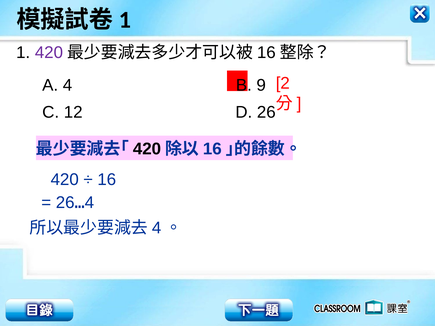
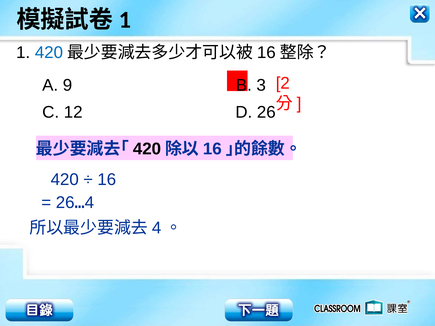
420 colour: purple -> blue (49, 53)
A 4: 4 -> 9 (68, 85)
9: 9 -> 3 (261, 85)
